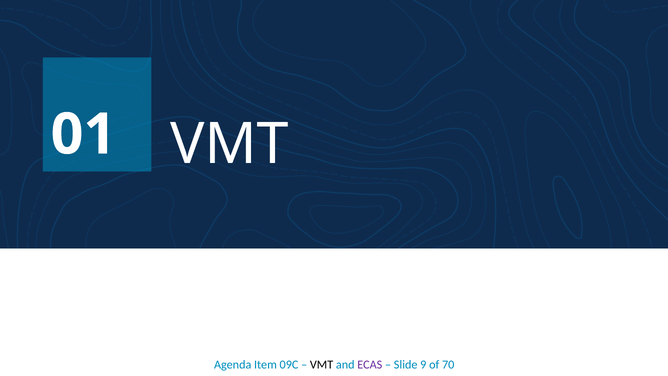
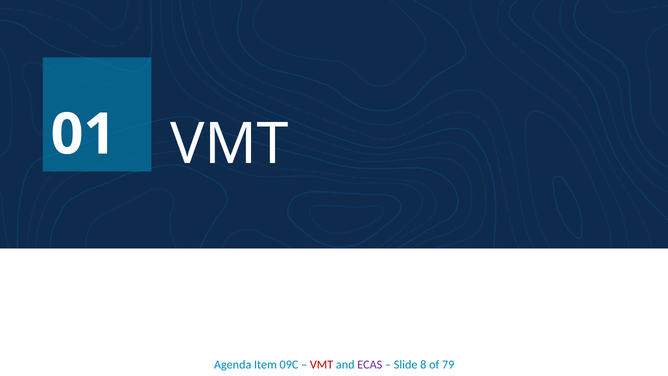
VMT colour: black -> red (322, 364)
9: 9 -> 8 (423, 364)
70: 70 -> 79 (448, 364)
